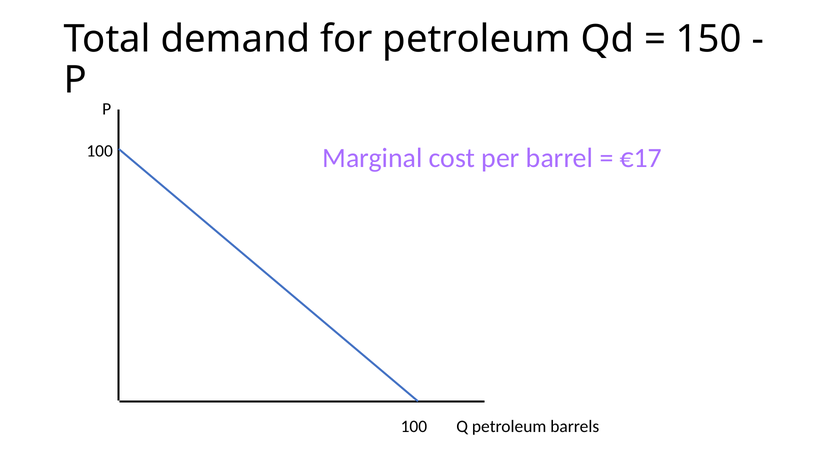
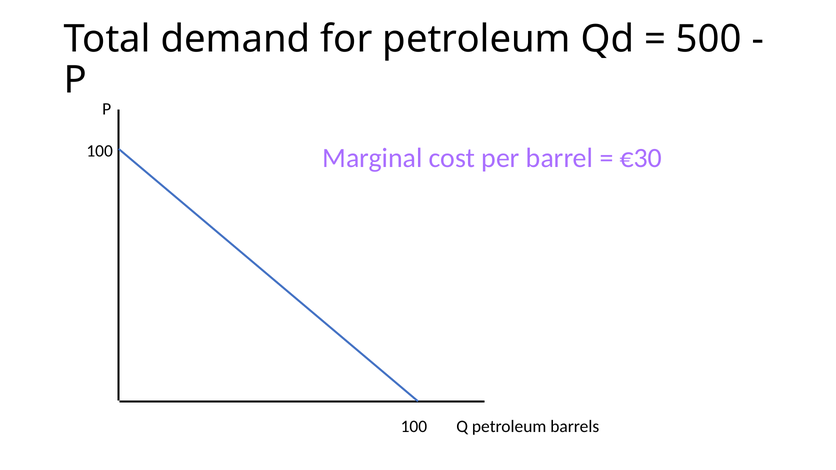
150: 150 -> 500 (709, 39)
€17: €17 -> €30 (641, 158)
